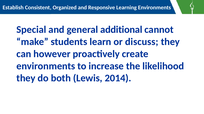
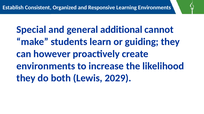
discuss: discuss -> guiding (142, 42)
2014: 2014 -> 2029 (118, 79)
